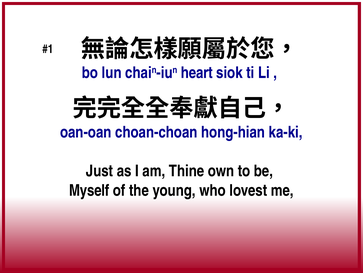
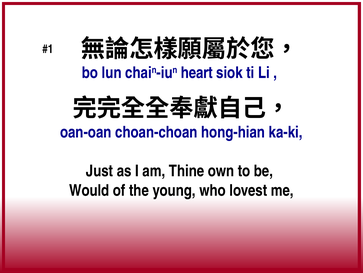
Myself: Myself -> Would (89, 190)
